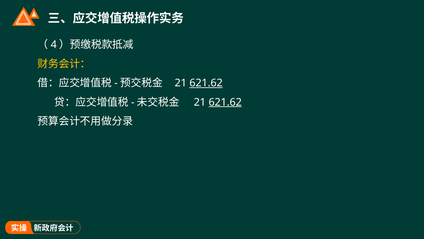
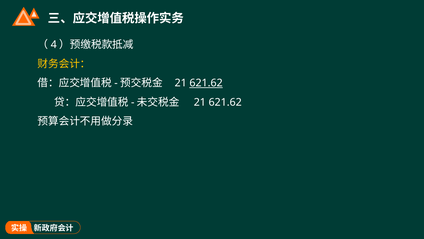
621.62 underline: present -> none (225, 102)
